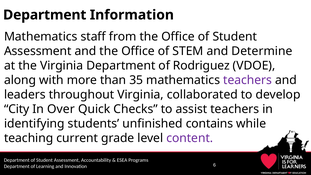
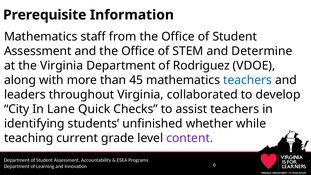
Department: Department -> Prerequisite (45, 15)
35: 35 -> 45 (136, 80)
teachers colour: purple -> blue (248, 80)
Over: Over -> Lane (61, 109)
contains: contains -> whether (209, 124)
